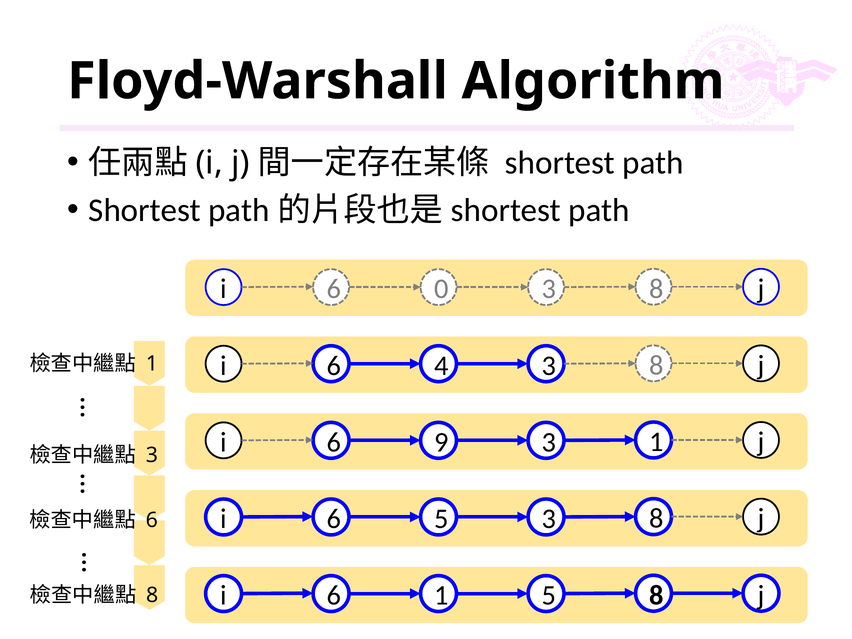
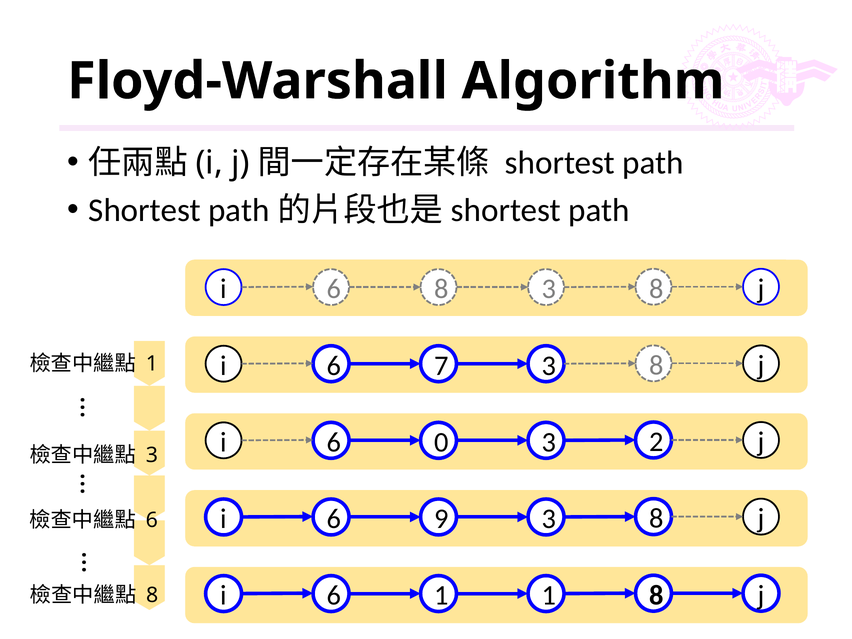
6 0: 0 -> 8 (441, 289)
4: 4 -> 7 (441, 366)
9: 9 -> 0 (441, 442)
3 1: 1 -> 2 (656, 442)
6 5: 5 -> 9 (441, 519)
1 5: 5 -> 1 (549, 596)
